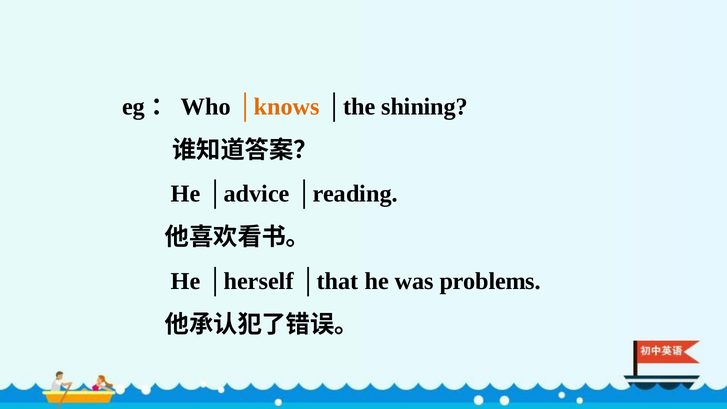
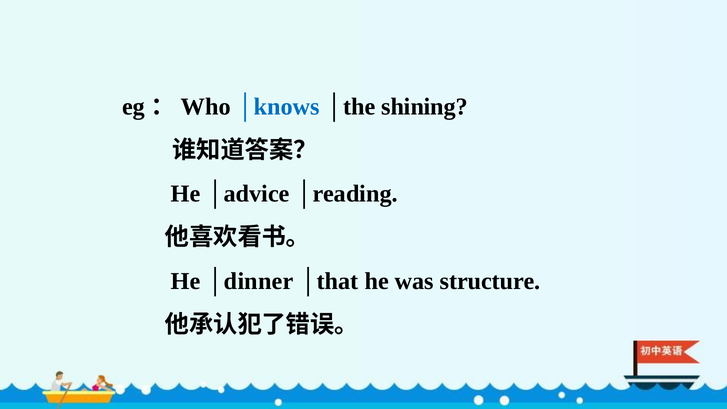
│knows colour: orange -> blue (278, 107)
│herself: │herself -> │dinner (250, 281)
problems: problems -> structure (490, 281)
